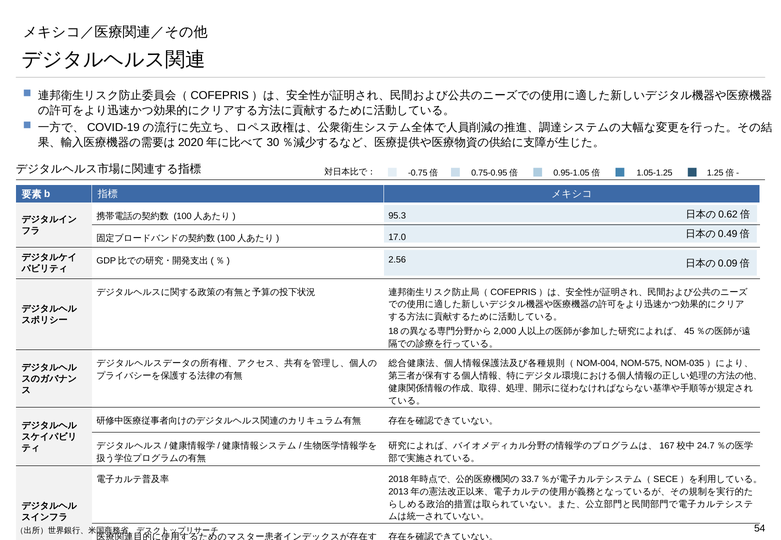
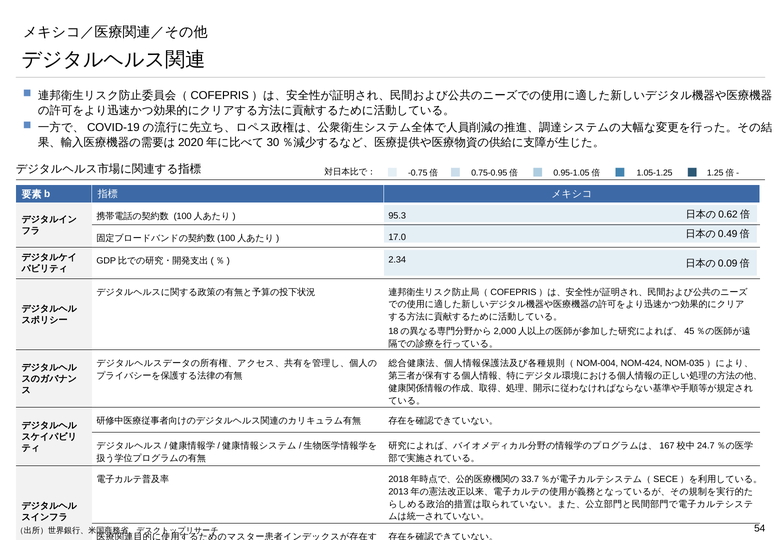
2.56: 2.56 -> 2.34 (397, 260)
NOM-575: NOM-575 -> NOM-424 (642, 364)
